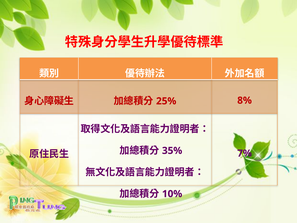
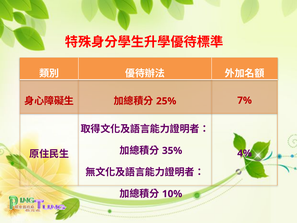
8%: 8% -> 7% (245, 100)
7%: 7% -> 4% (245, 153)
